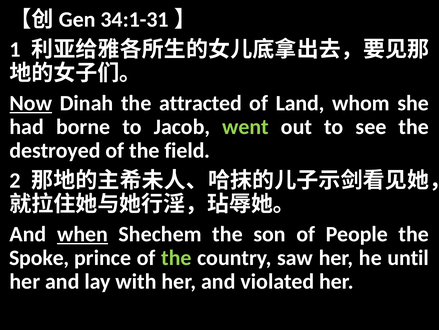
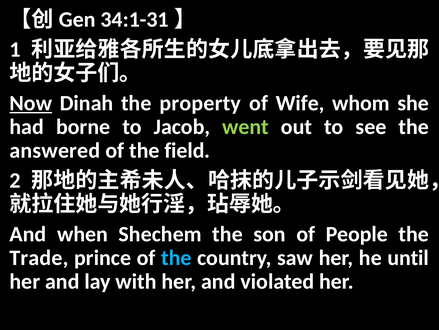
attracted: attracted -> property (200, 103)
Land: Land -> Wife (300, 103)
destroyed: destroyed -> answered (55, 150)
when underline: present -> none (83, 234)
Spoke: Spoke -> Trade (39, 257)
the colour: light green -> light blue (176, 257)
